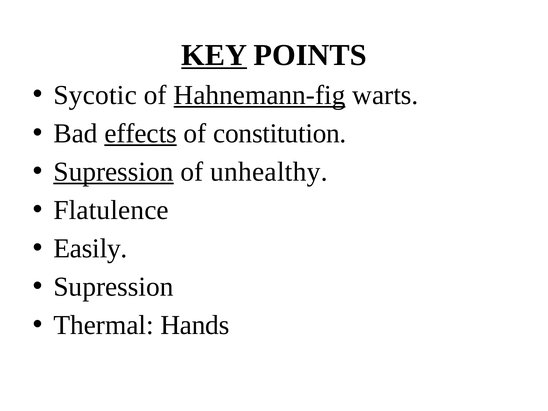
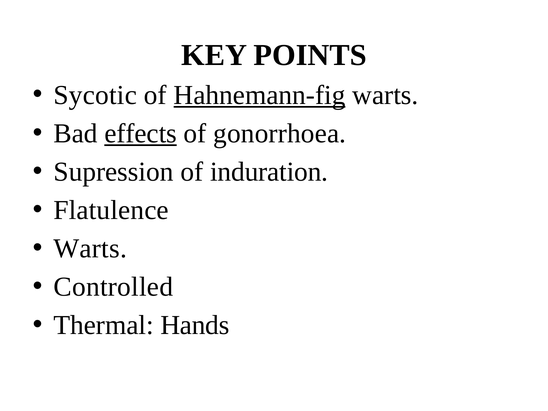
KEY underline: present -> none (214, 55)
constitution: constitution -> gonorrhoea (280, 133)
Supression underline: present -> none (114, 172)
unhealthy: unhealthy -> induration (269, 172)
Easily: Easily -> Warts (90, 248)
Supression: Supression -> Controlled (113, 287)
